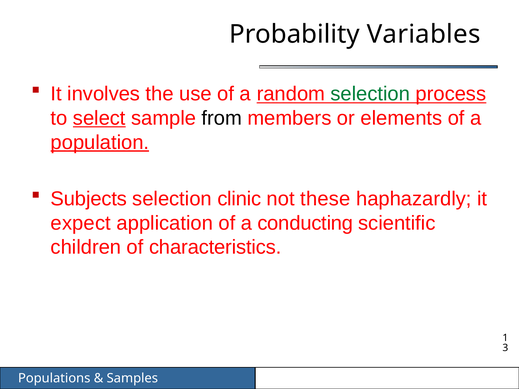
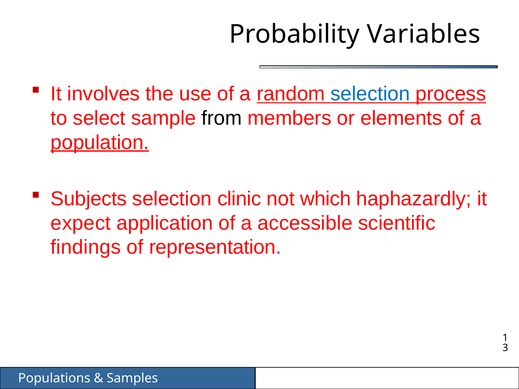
selection colour: green -> blue (370, 94)
select underline: present -> none (99, 118)
these: these -> which (325, 199)
conducting: conducting -> accessible (305, 223)
children: children -> findings (86, 247)
characteristics: characteristics -> representation (215, 247)
